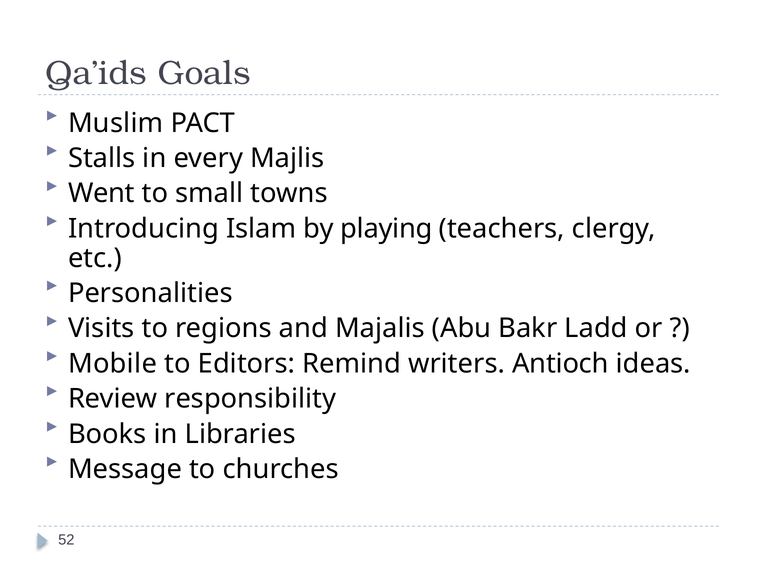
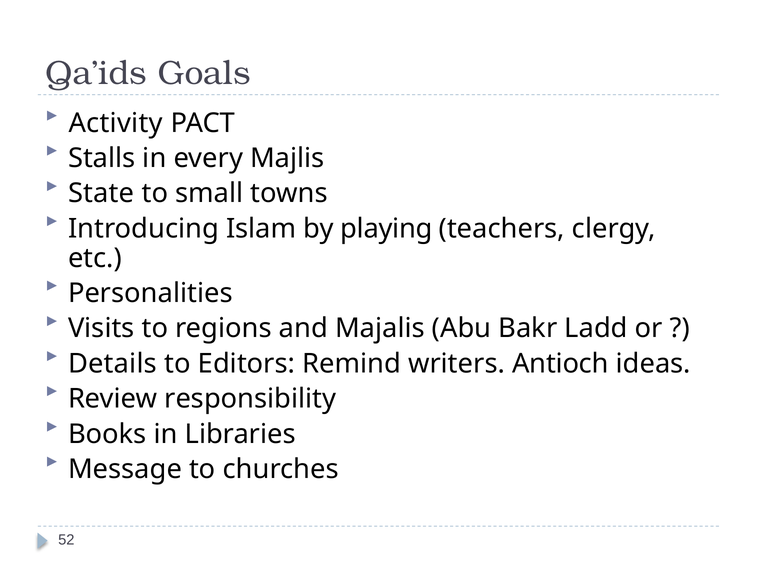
Muslim: Muslim -> Activity (116, 123)
Went: Went -> State (101, 193)
Mobile: Mobile -> Details (113, 363)
